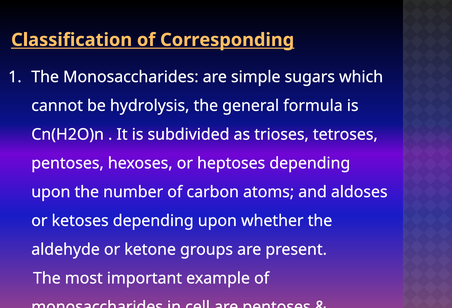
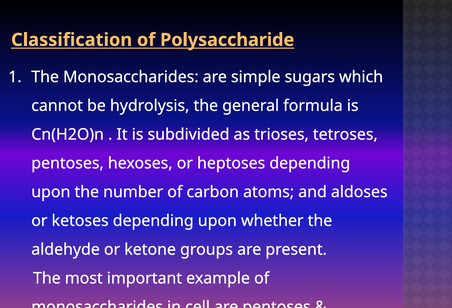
Corresponding: Corresponding -> Polysaccharide (227, 40)
